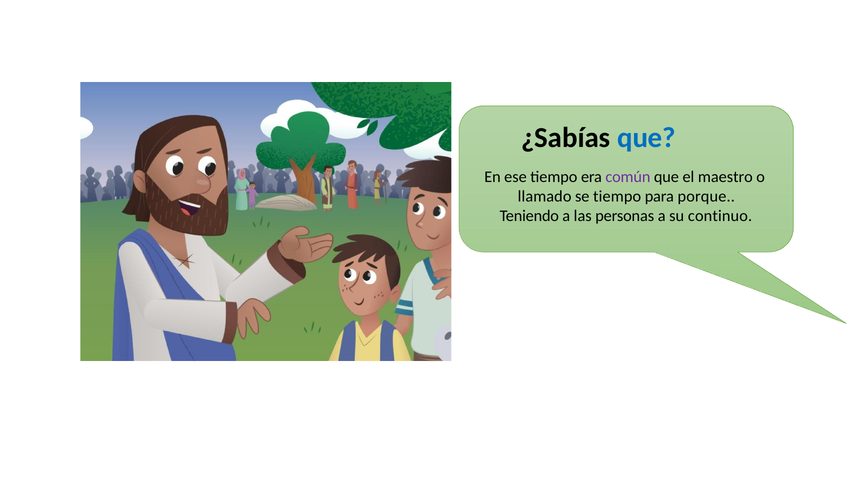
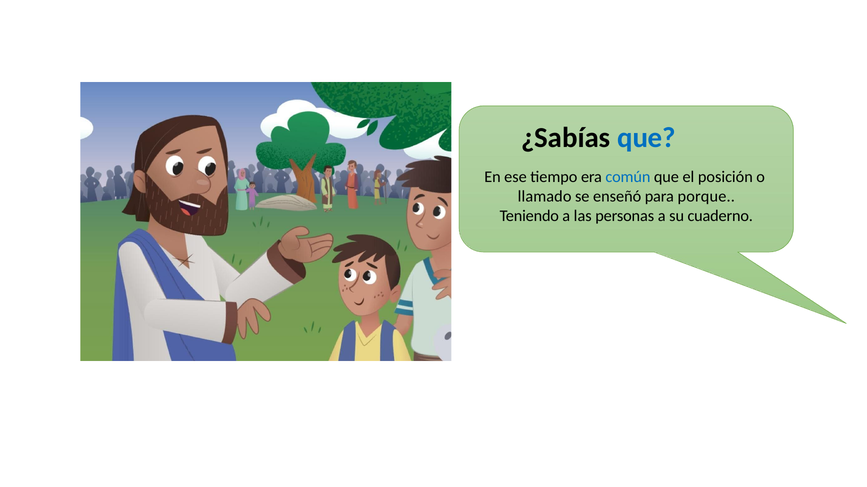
común colour: purple -> blue (628, 177)
maestro: maestro -> posición (725, 177)
se tiempo: tiempo -> enseñó (617, 197)
continuo: continuo -> cuaderno (720, 216)
